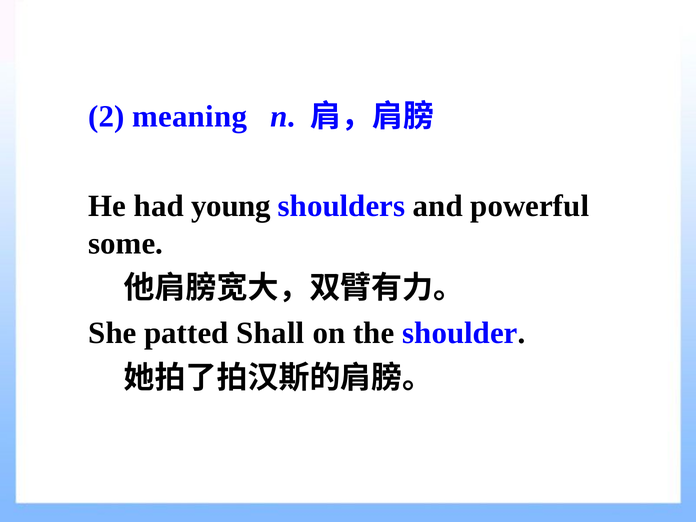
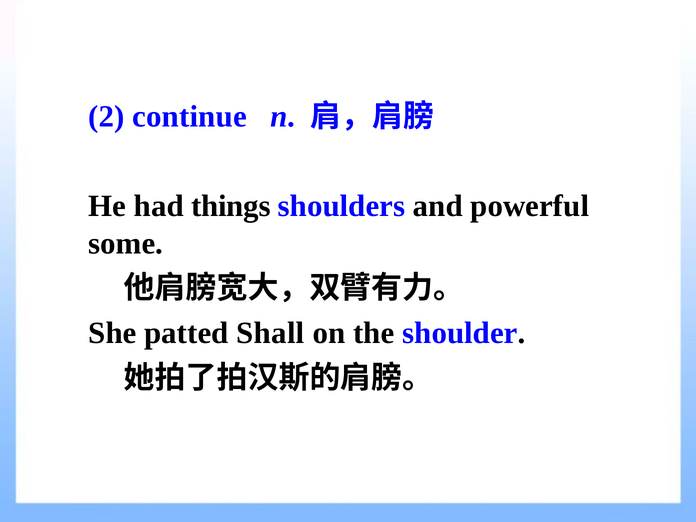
meaning: meaning -> continue (190, 117)
young: young -> things (231, 206)
